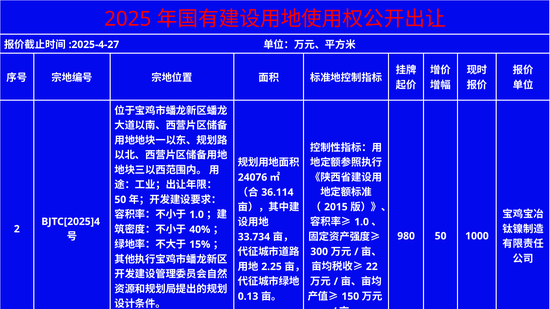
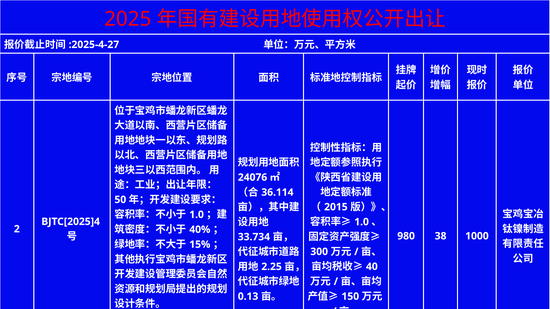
980 50: 50 -> 38 (441, 236)
22: 22 -> 40 (372, 267)
